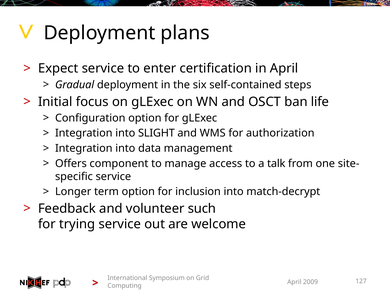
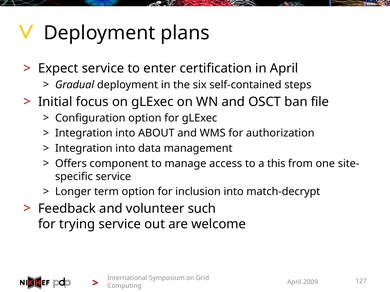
life: life -> file (320, 102)
SLIGHT: SLIGHT -> ABOUT (156, 133)
talk: talk -> this (276, 164)
